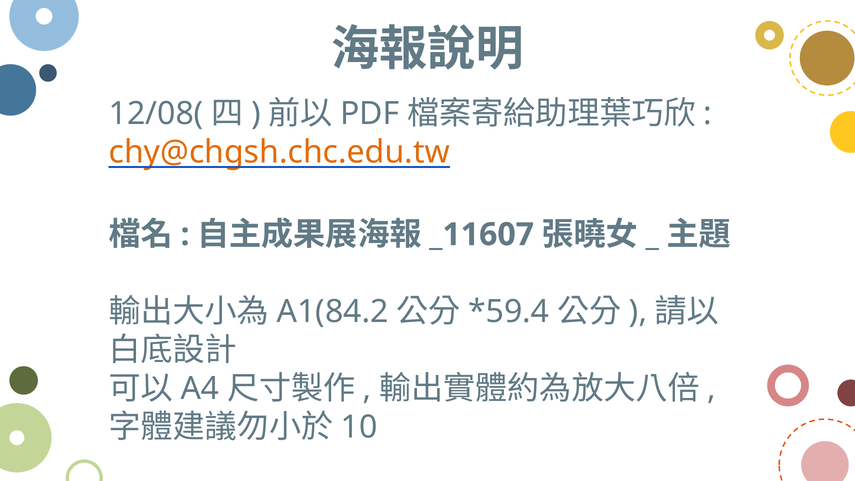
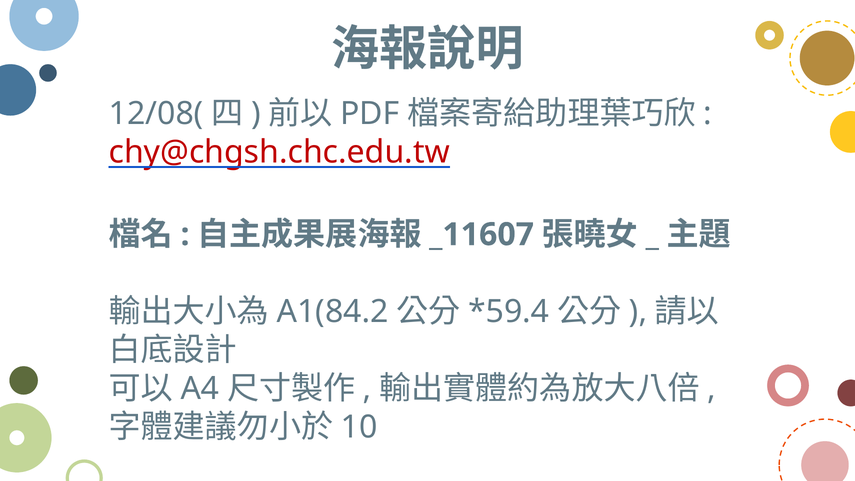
chy@chgsh.chc.edu.tw colour: orange -> red (279, 152)
